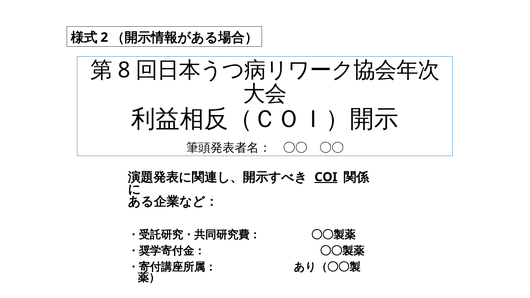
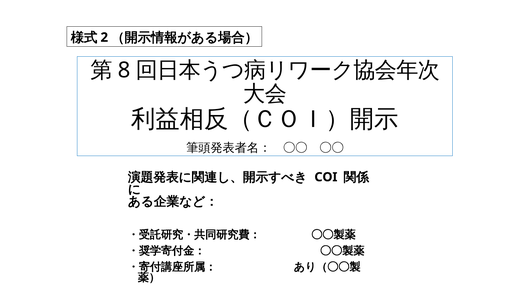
COI underline: present -> none (326, 177)
